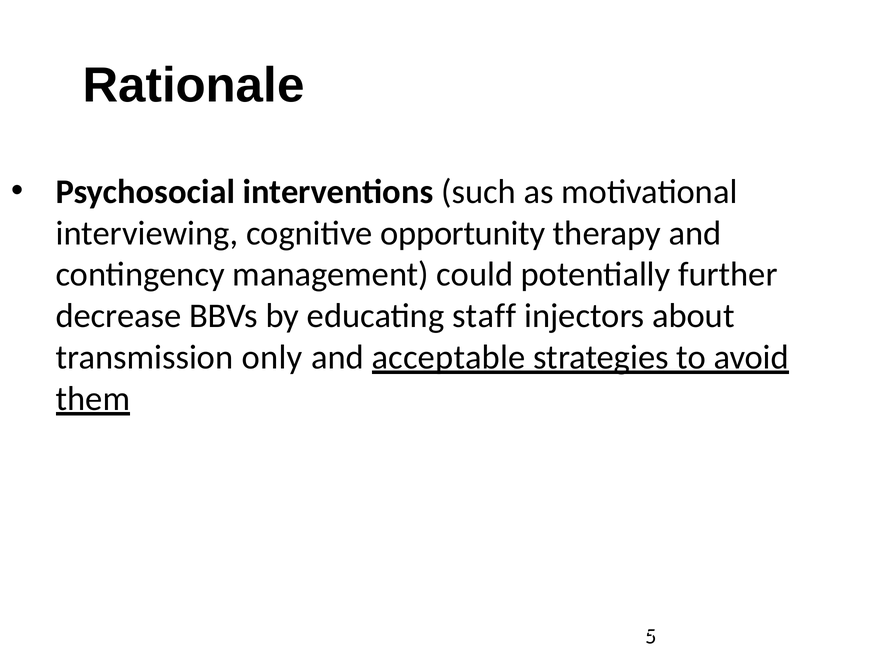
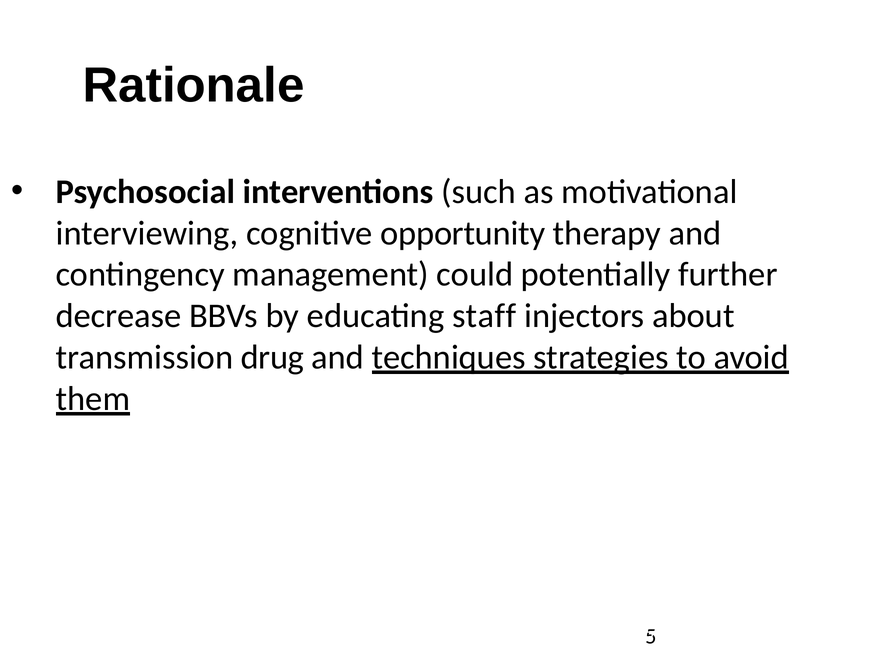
only: only -> drug (272, 358)
acceptable: acceptable -> techniques (449, 358)
